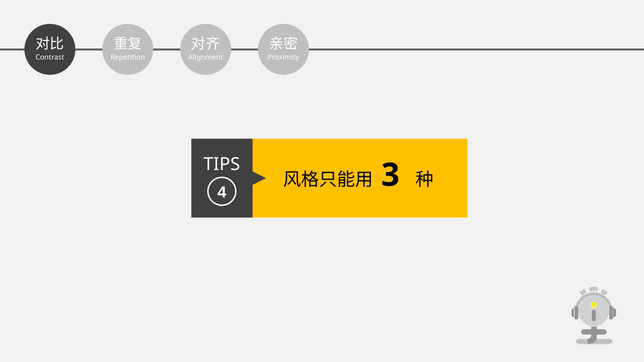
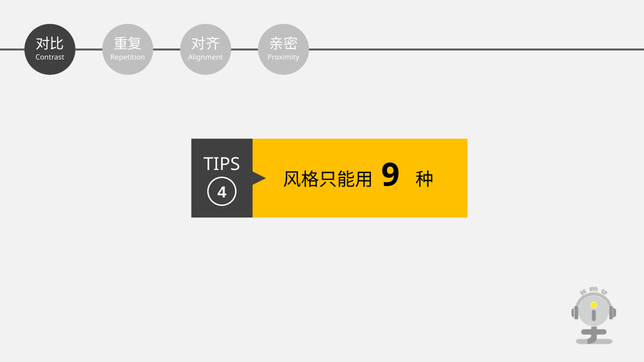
3: 3 -> 9 (390, 175)
